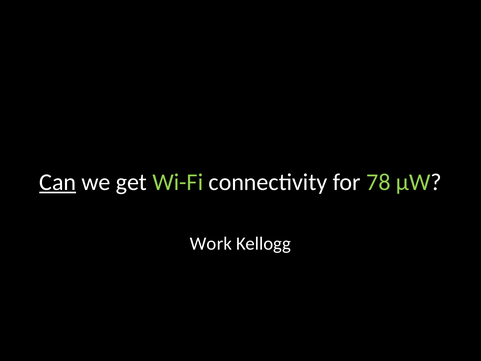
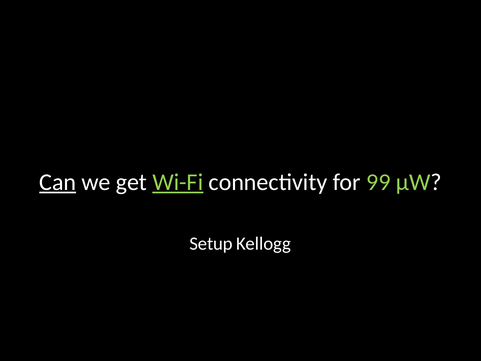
Wi-Fi underline: none -> present (178, 182)
78: 78 -> 99 (378, 182)
Work: Work -> Setup (211, 243)
